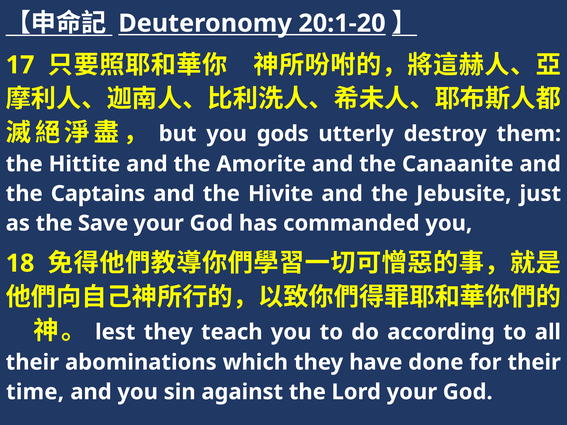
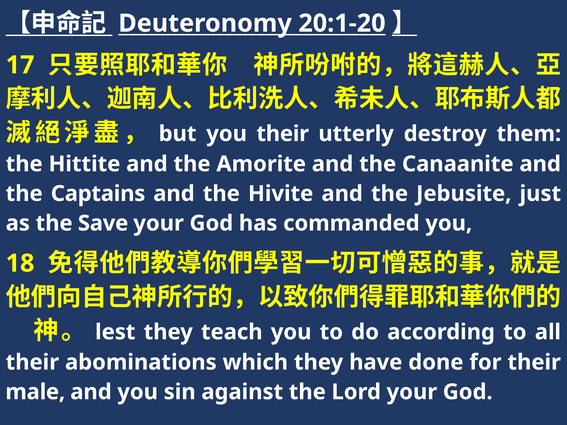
you gods: gods -> their (283, 134)
time: time -> male (35, 392)
